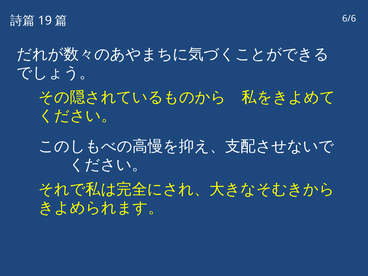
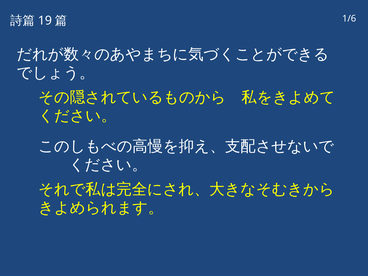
6/6: 6/6 -> 1/6 (349, 19)
